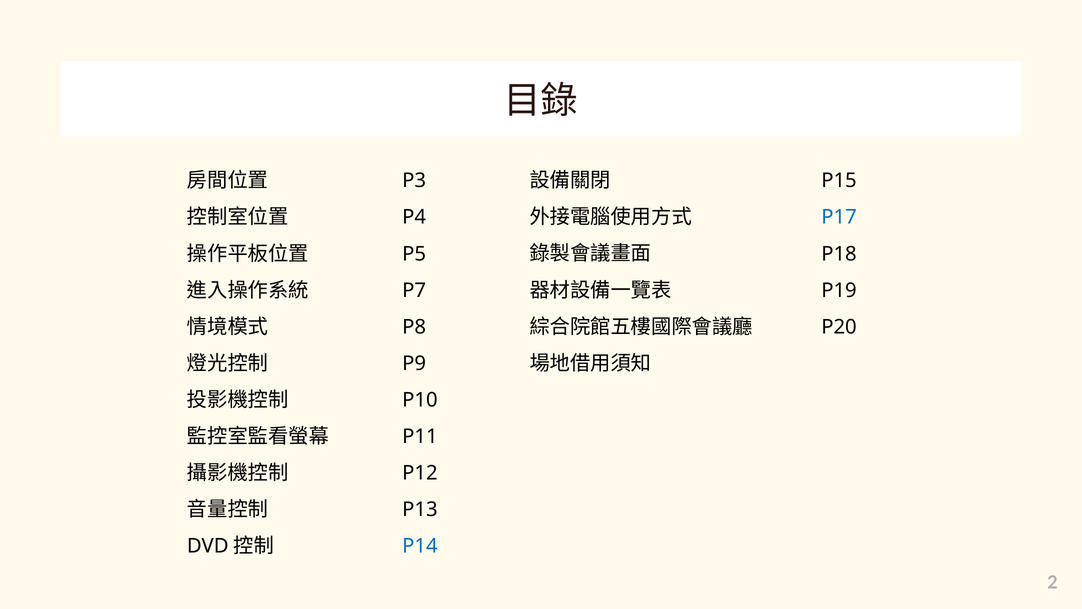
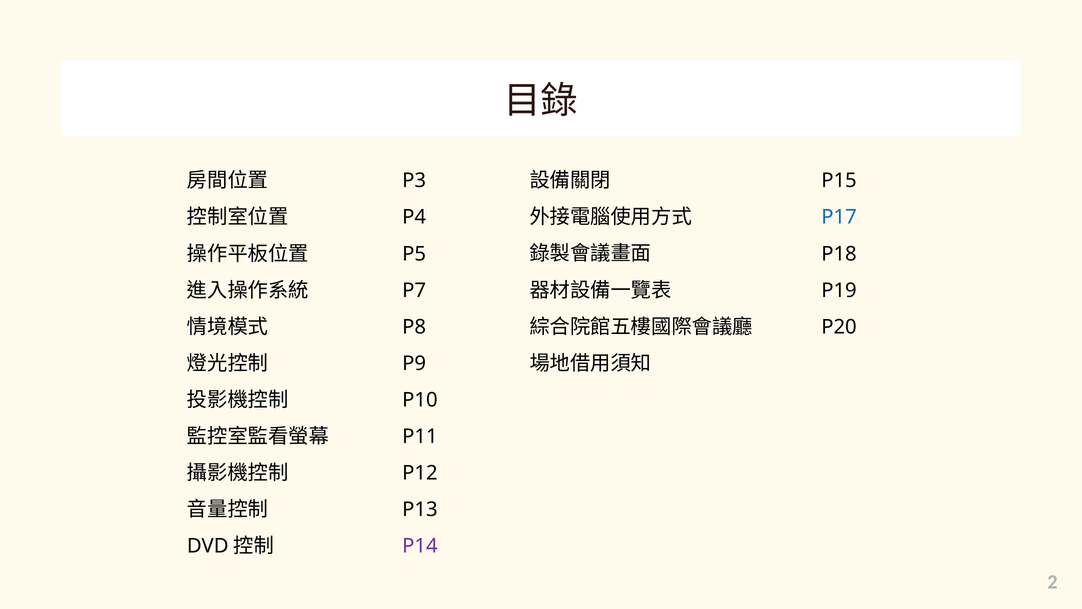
P14 colour: blue -> purple (420, 546)
